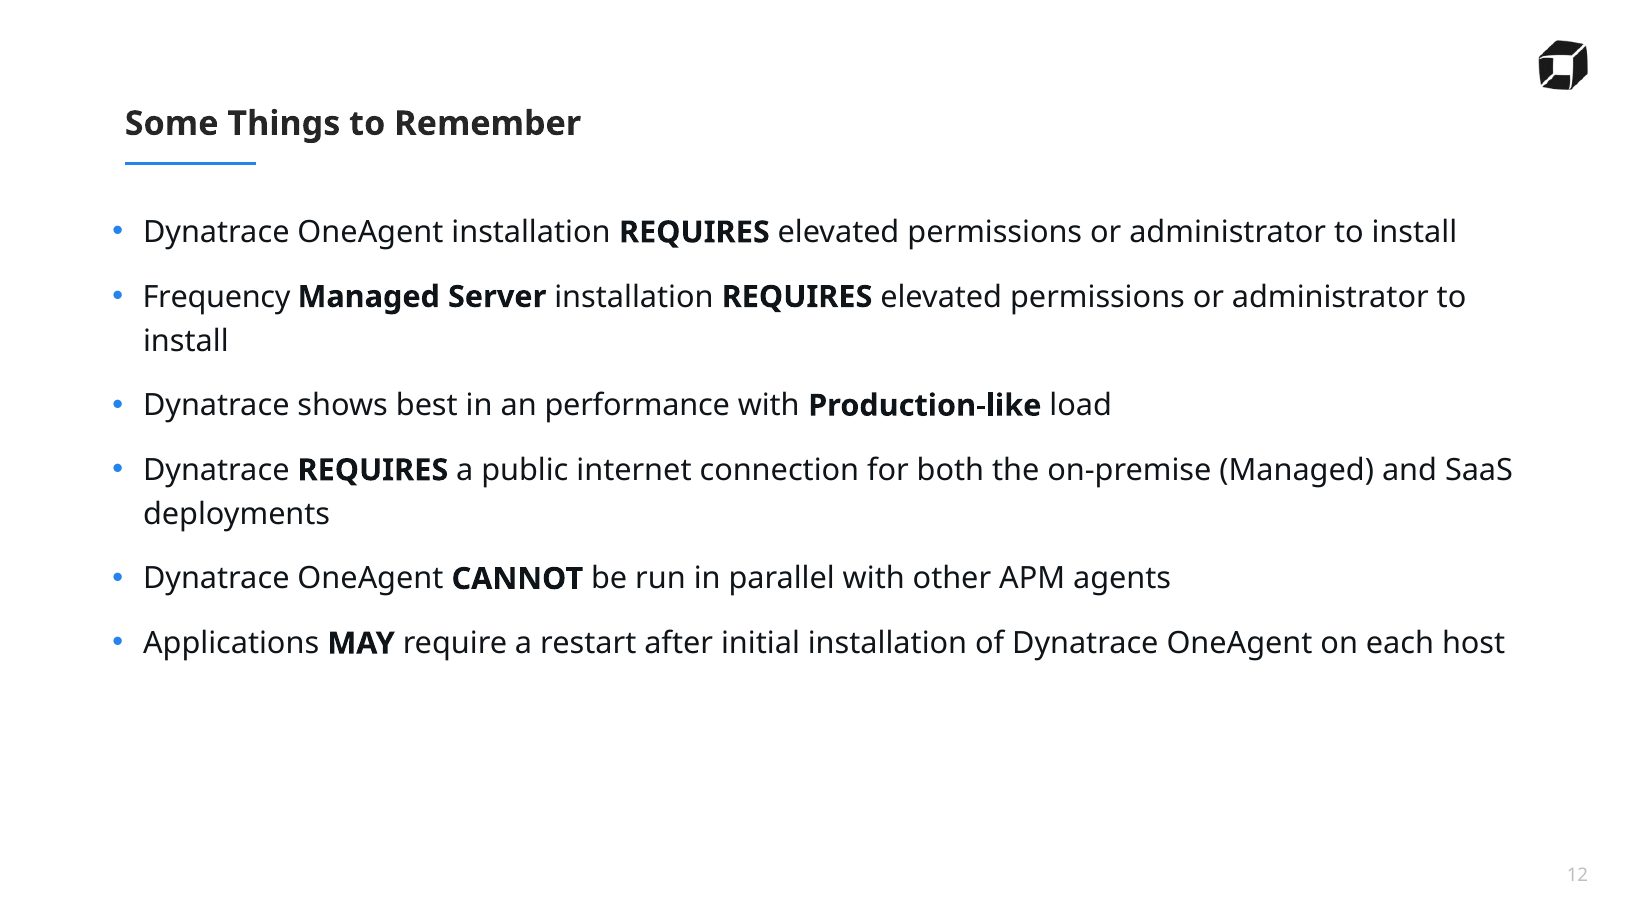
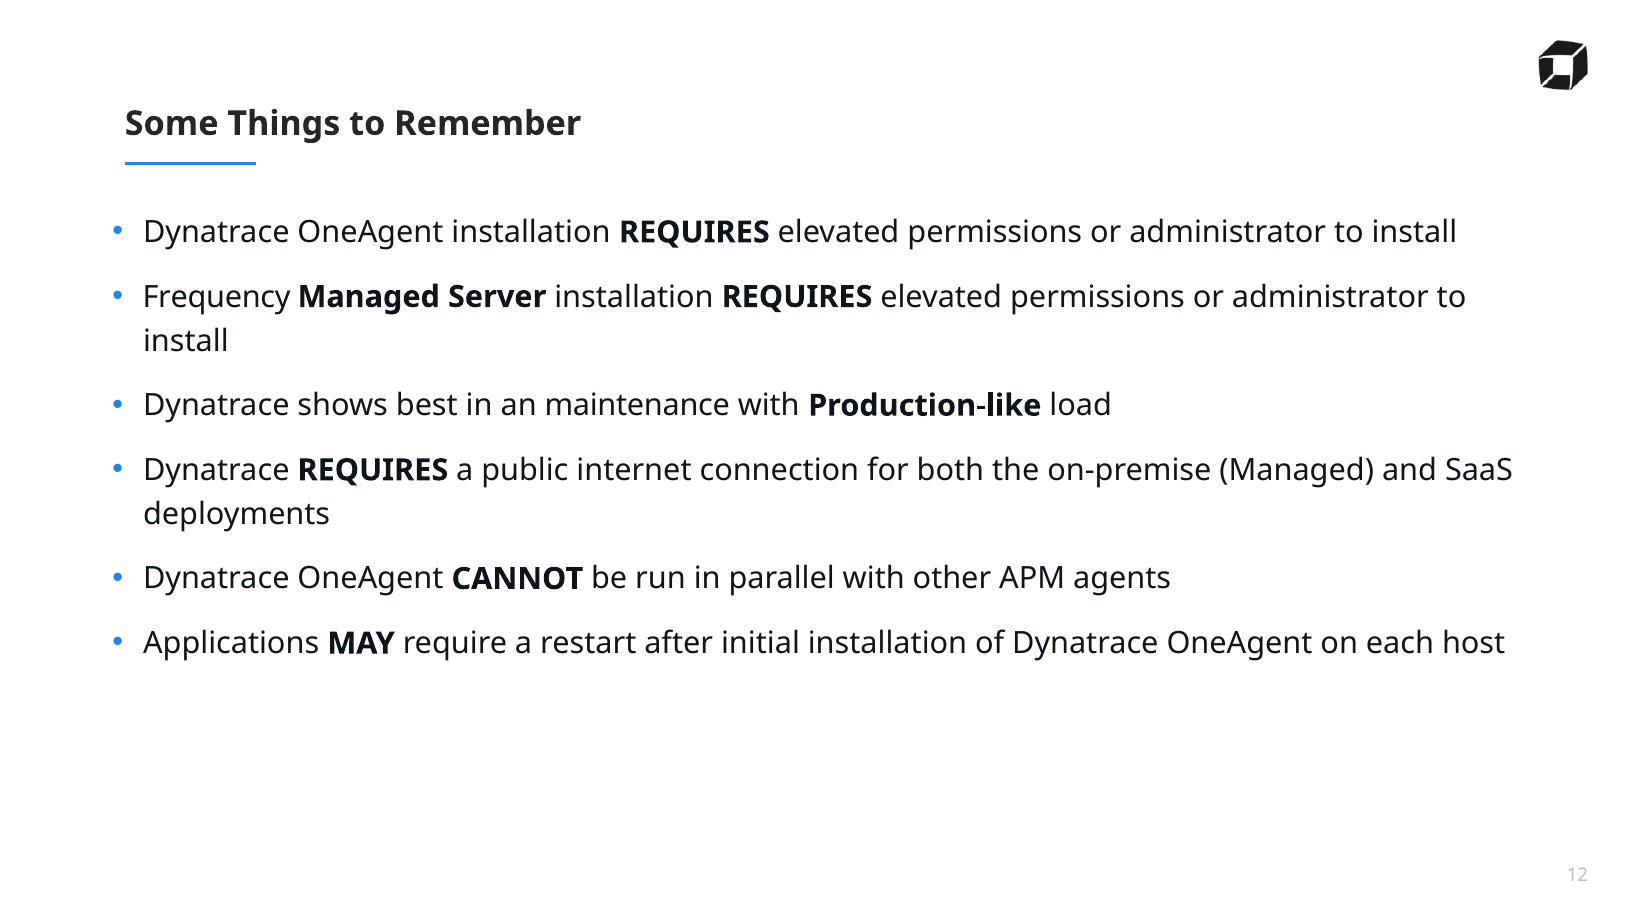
performance: performance -> maintenance (637, 406)
